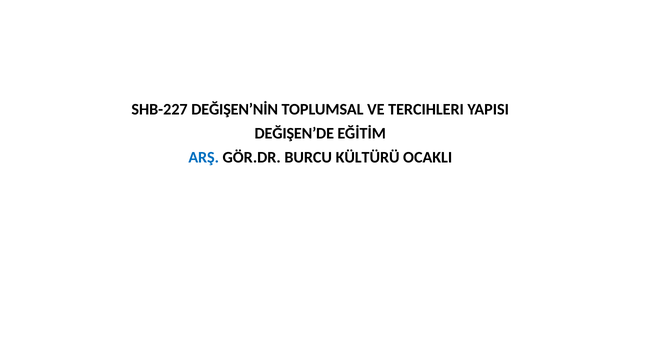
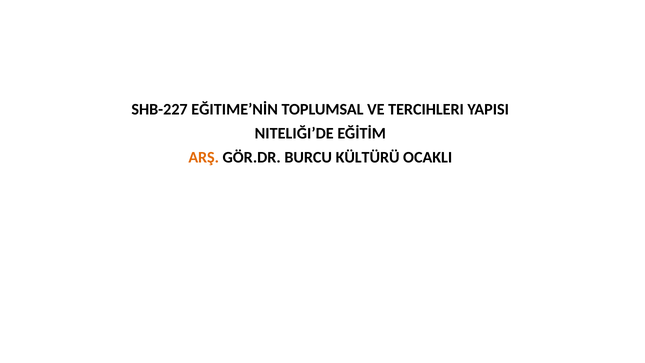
DEĞIŞEN’NİN: DEĞIŞEN’NİN -> EĞITIME’NİN (235, 109)
DEĞIŞEN’DE: DEĞIŞEN’DE -> NITELIĞI’DE (294, 133)
ARŞ colour: blue -> orange (204, 158)
